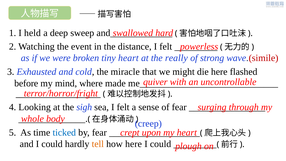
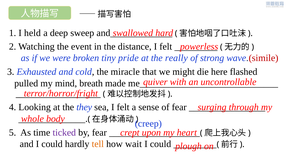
tiny heart: heart -> pride (128, 58)
before: before -> pulled (26, 83)
where: where -> breath (91, 83)
sigh: sigh -> they (84, 107)
ticked colour: blue -> purple (64, 132)
how here: here -> wait (134, 144)
